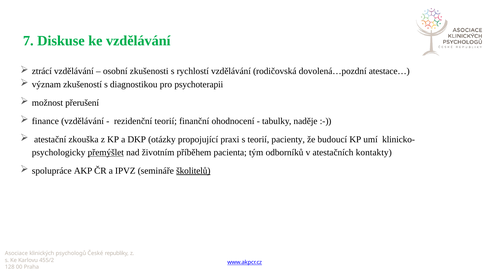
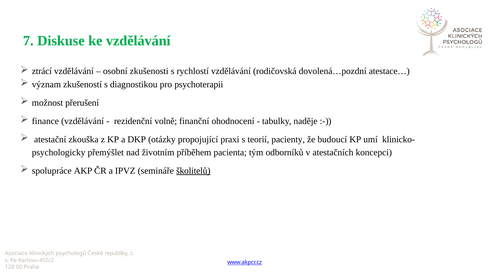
rezidenční teorií: teorií -> volně (166, 121)
přemýšlet underline: present -> none (106, 153)
kontakty: kontakty -> koncepci (374, 153)
